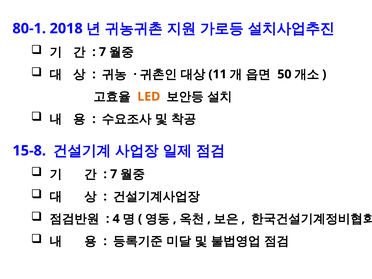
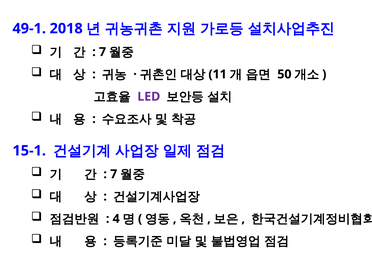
80-1: 80-1 -> 49-1 (29, 29)
LED colour: orange -> purple (149, 97)
15-8: 15-8 -> 15-1 (29, 151)
